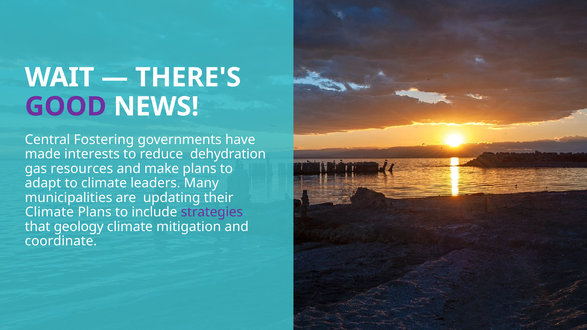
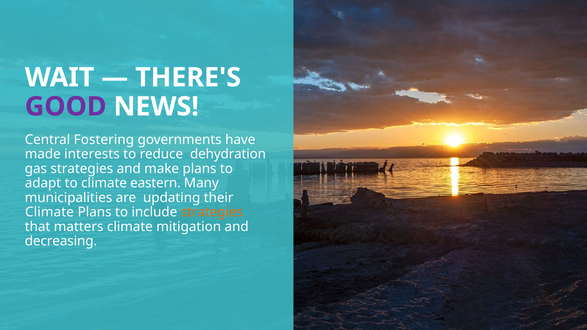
gas resources: resources -> strategies (82, 169)
leaders: leaders -> eastern (155, 183)
strategies colour: purple -> orange (212, 212)
geology: geology -> matters (79, 227)
coordinate: coordinate -> decreasing (61, 241)
